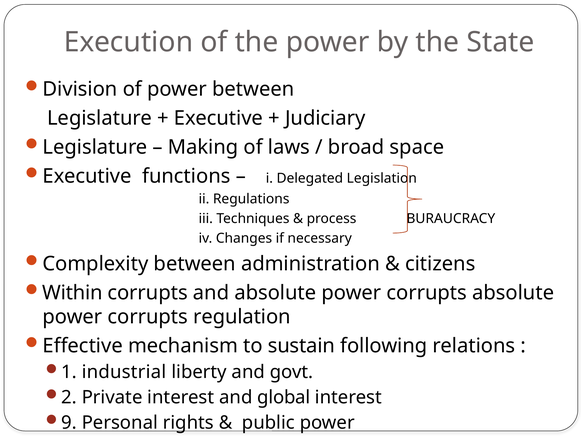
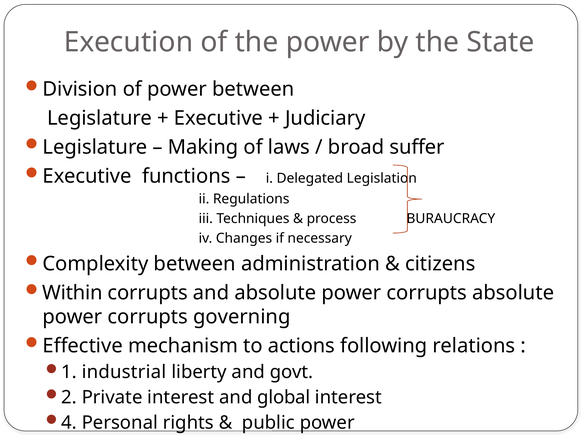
space: space -> suffer (417, 147)
regulation: regulation -> governing (242, 317)
sustain: sustain -> actions (301, 346)
9: 9 -> 4 (69, 422)
